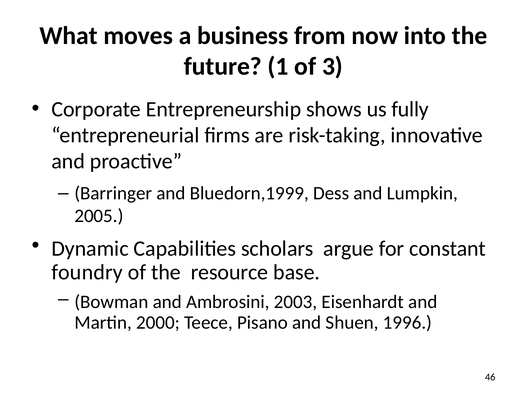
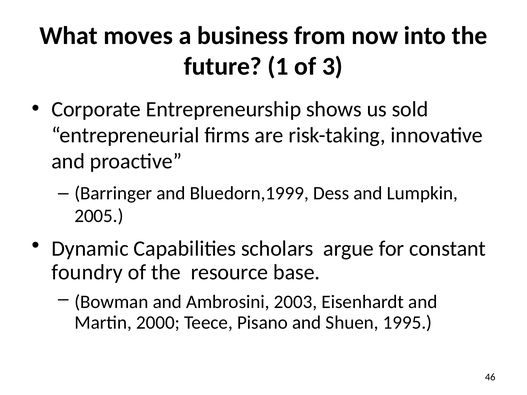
fully: fully -> sold (410, 109)
1996: 1996 -> 1995 (407, 323)
